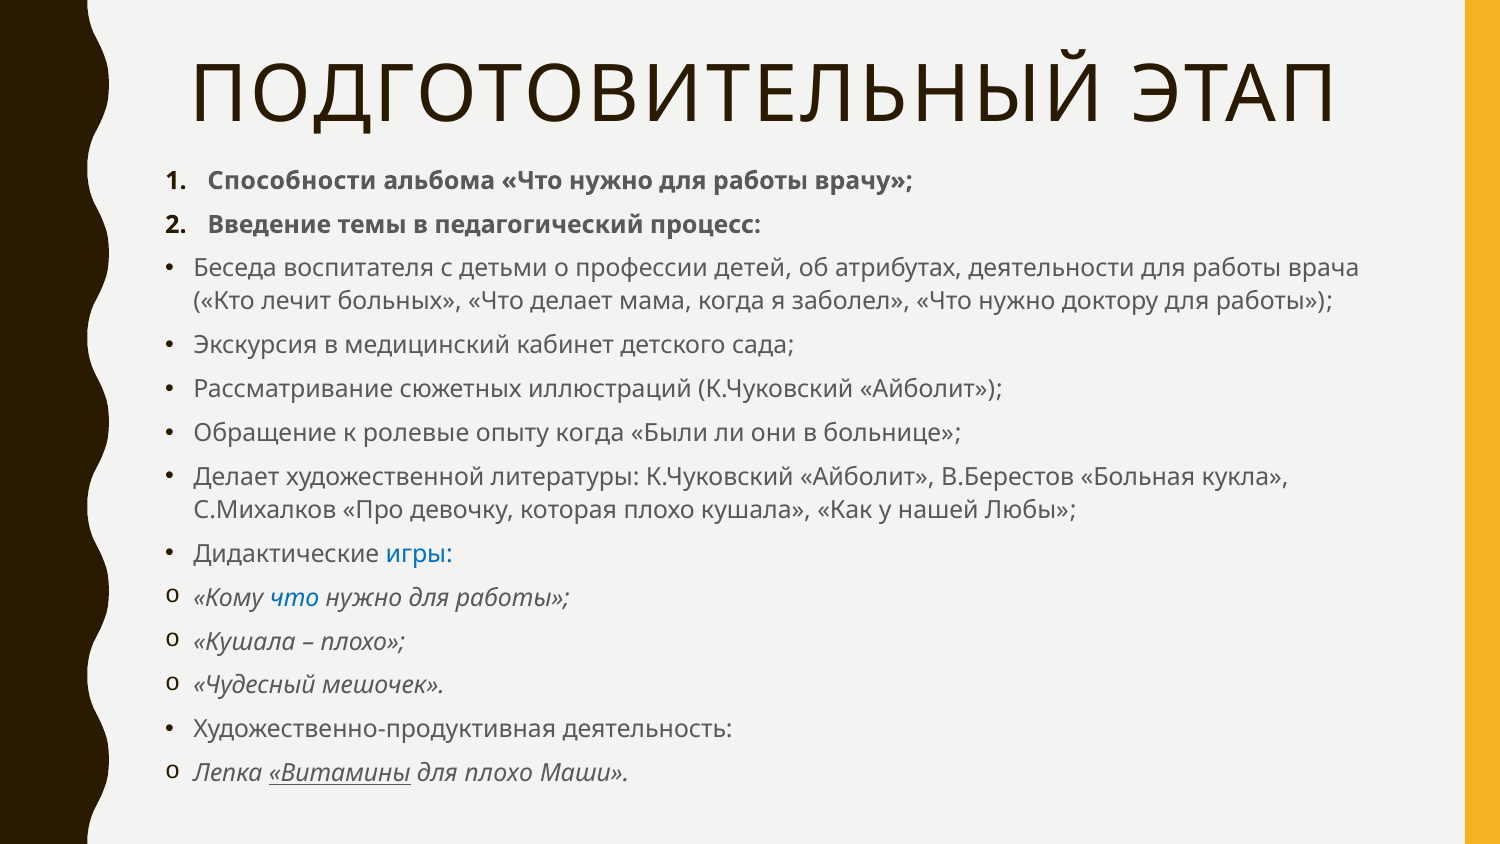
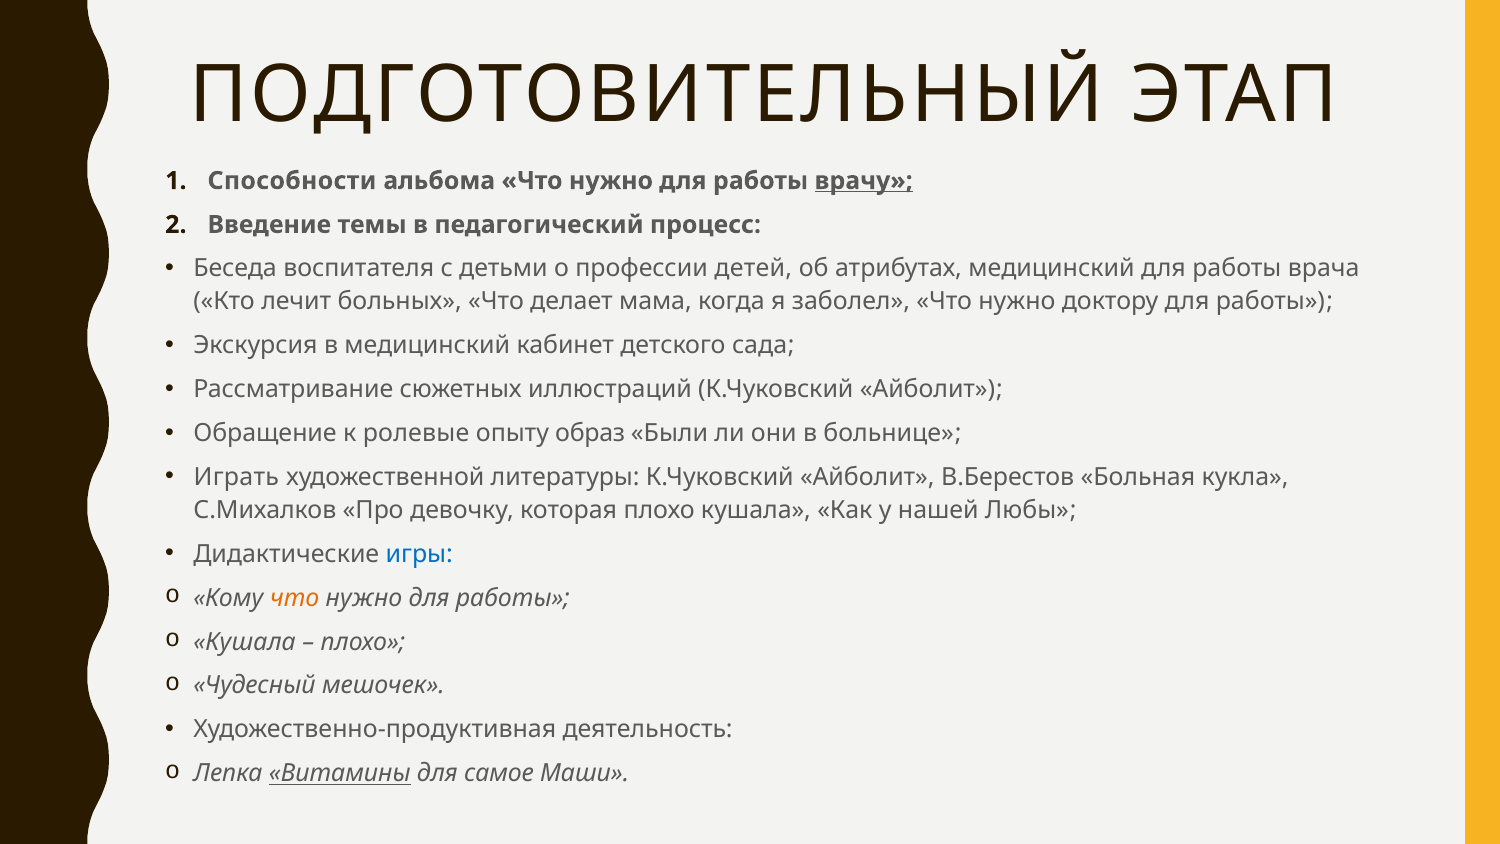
врачу underline: none -> present (864, 181)
атрибутах деятельности: деятельности -> медицинский (1051, 268)
опыту когда: когда -> образ (590, 433)
Делает: Делает -> Играть (236, 477)
что colour: blue -> orange (295, 598)
для плохо: плохо -> самое (499, 773)
